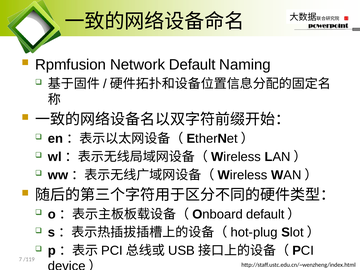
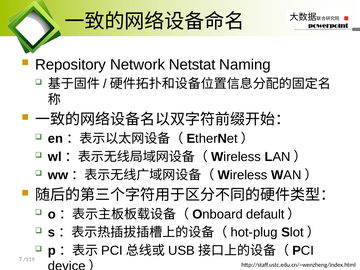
Rpmfusion: Rpmfusion -> Repository (71, 65)
Network Default: Default -> Netstat (192, 65)
